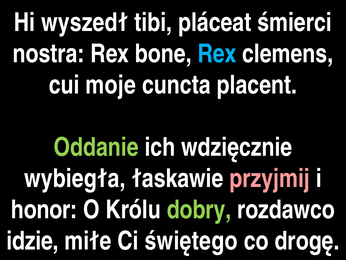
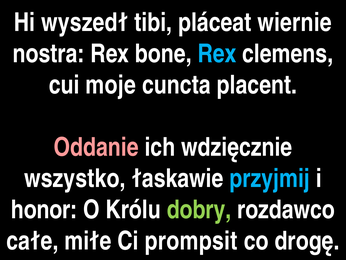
śmierci: śmierci -> wiernie (294, 23)
Oddanie colour: light green -> pink (96, 147)
wybiegła: wybiegła -> wszystko (75, 178)
przyjmij colour: pink -> light blue (270, 178)
idzie: idzie -> całe (32, 241)
świętego: świętego -> prompsit (191, 241)
